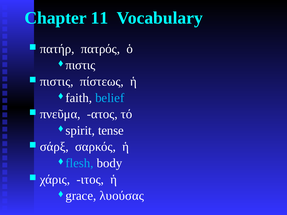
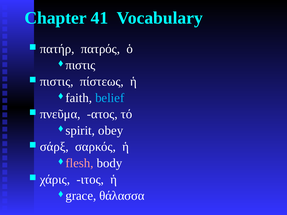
11: 11 -> 41 (100, 18)
tense: tense -> obey (111, 131)
flesh colour: light blue -> pink (79, 163)
λυούσας: λυούσας -> θάλασσα (122, 196)
